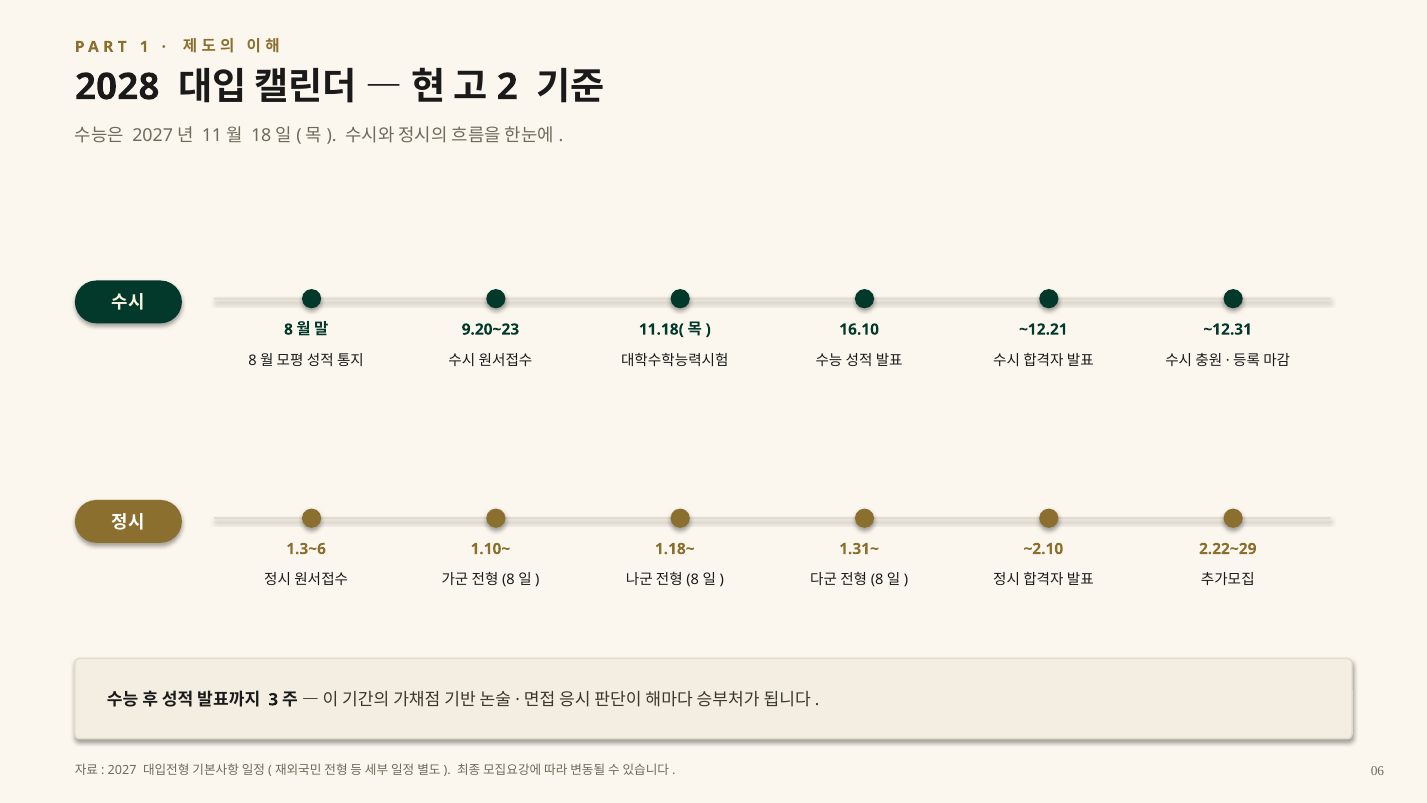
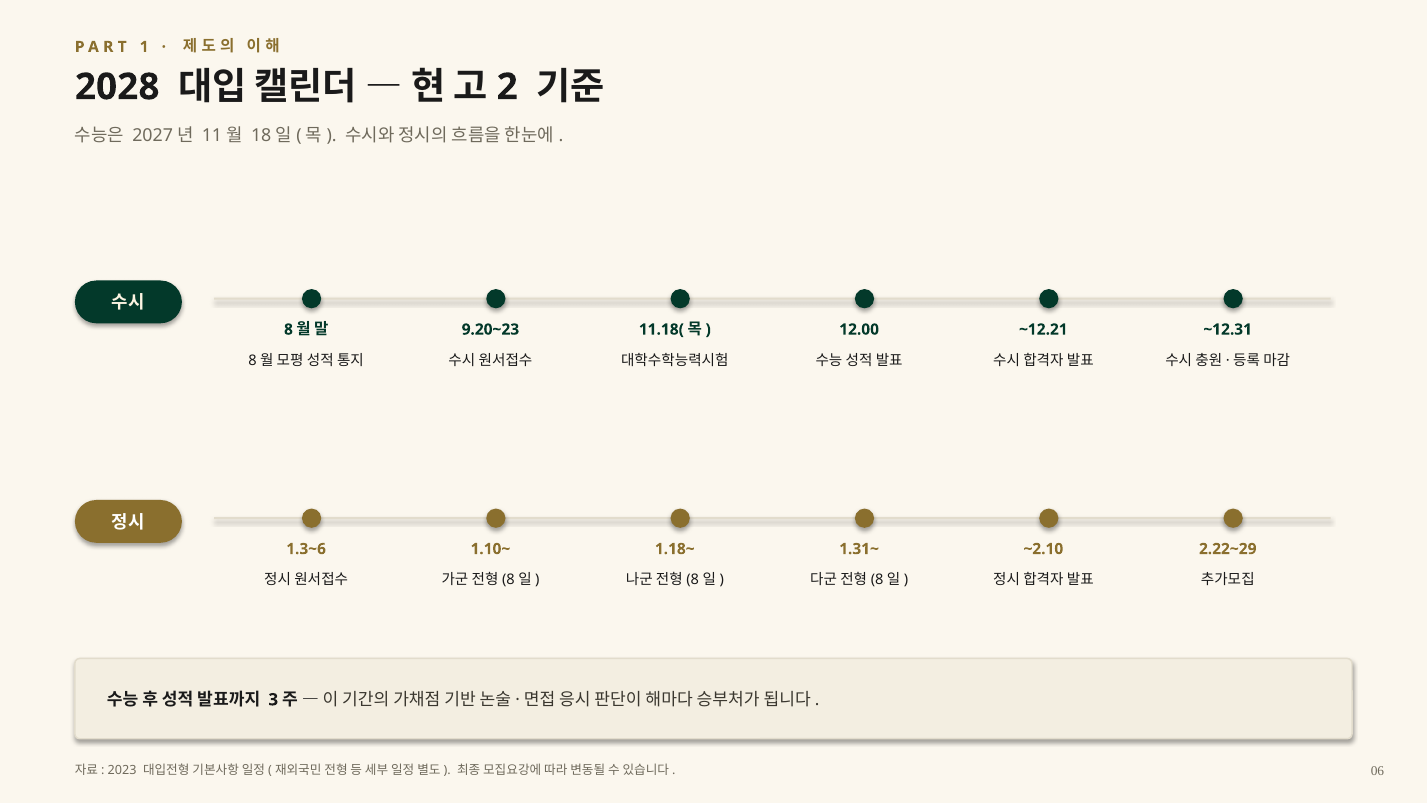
16.10: 16.10 -> 12.00 (859, 329)
2027: 2027 -> 2023 (122, 770)
